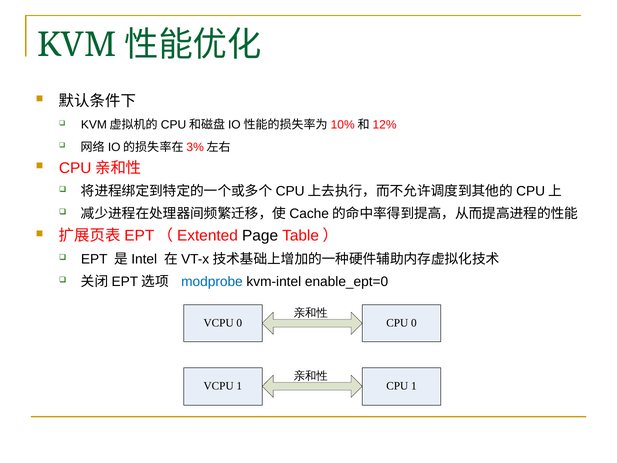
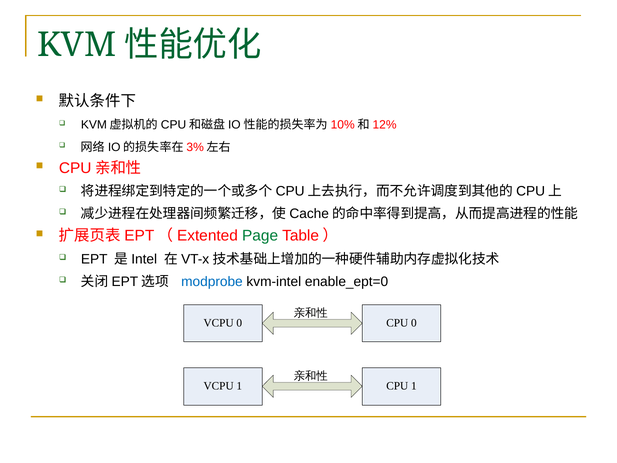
Page colour: black -> green (260, 236)
